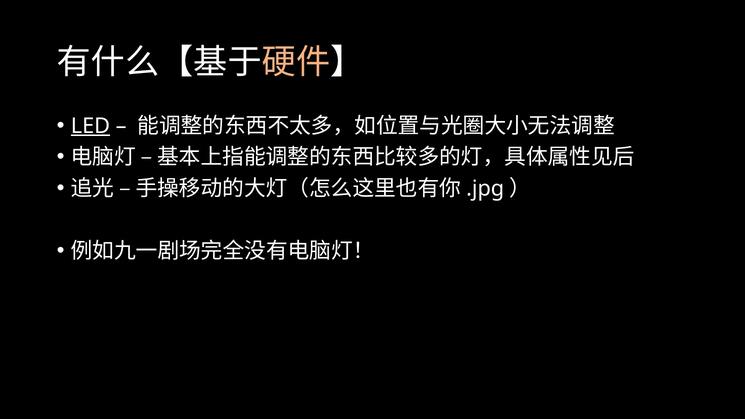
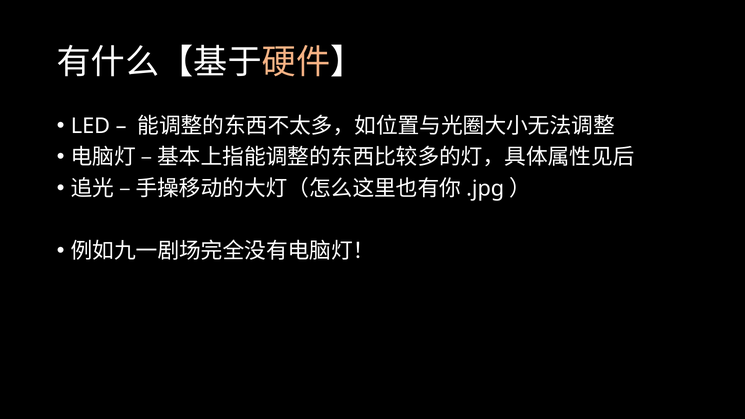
LED underline: present -> none (90, 126)
